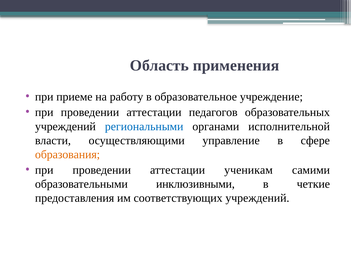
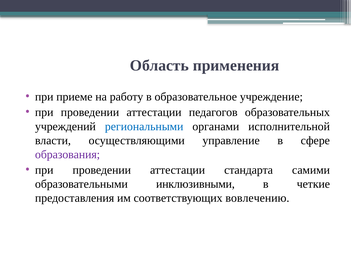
образования colour: orange -> purple (68, 155)
ученикам: ученикам -> стандарта (249, 170)
соответствующих учреждений: учреждений -> вовлечению (257, 198)
